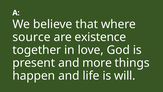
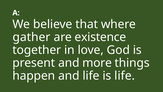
source: source -> gather (31, 37)
is will: will -> life (125, 76)
